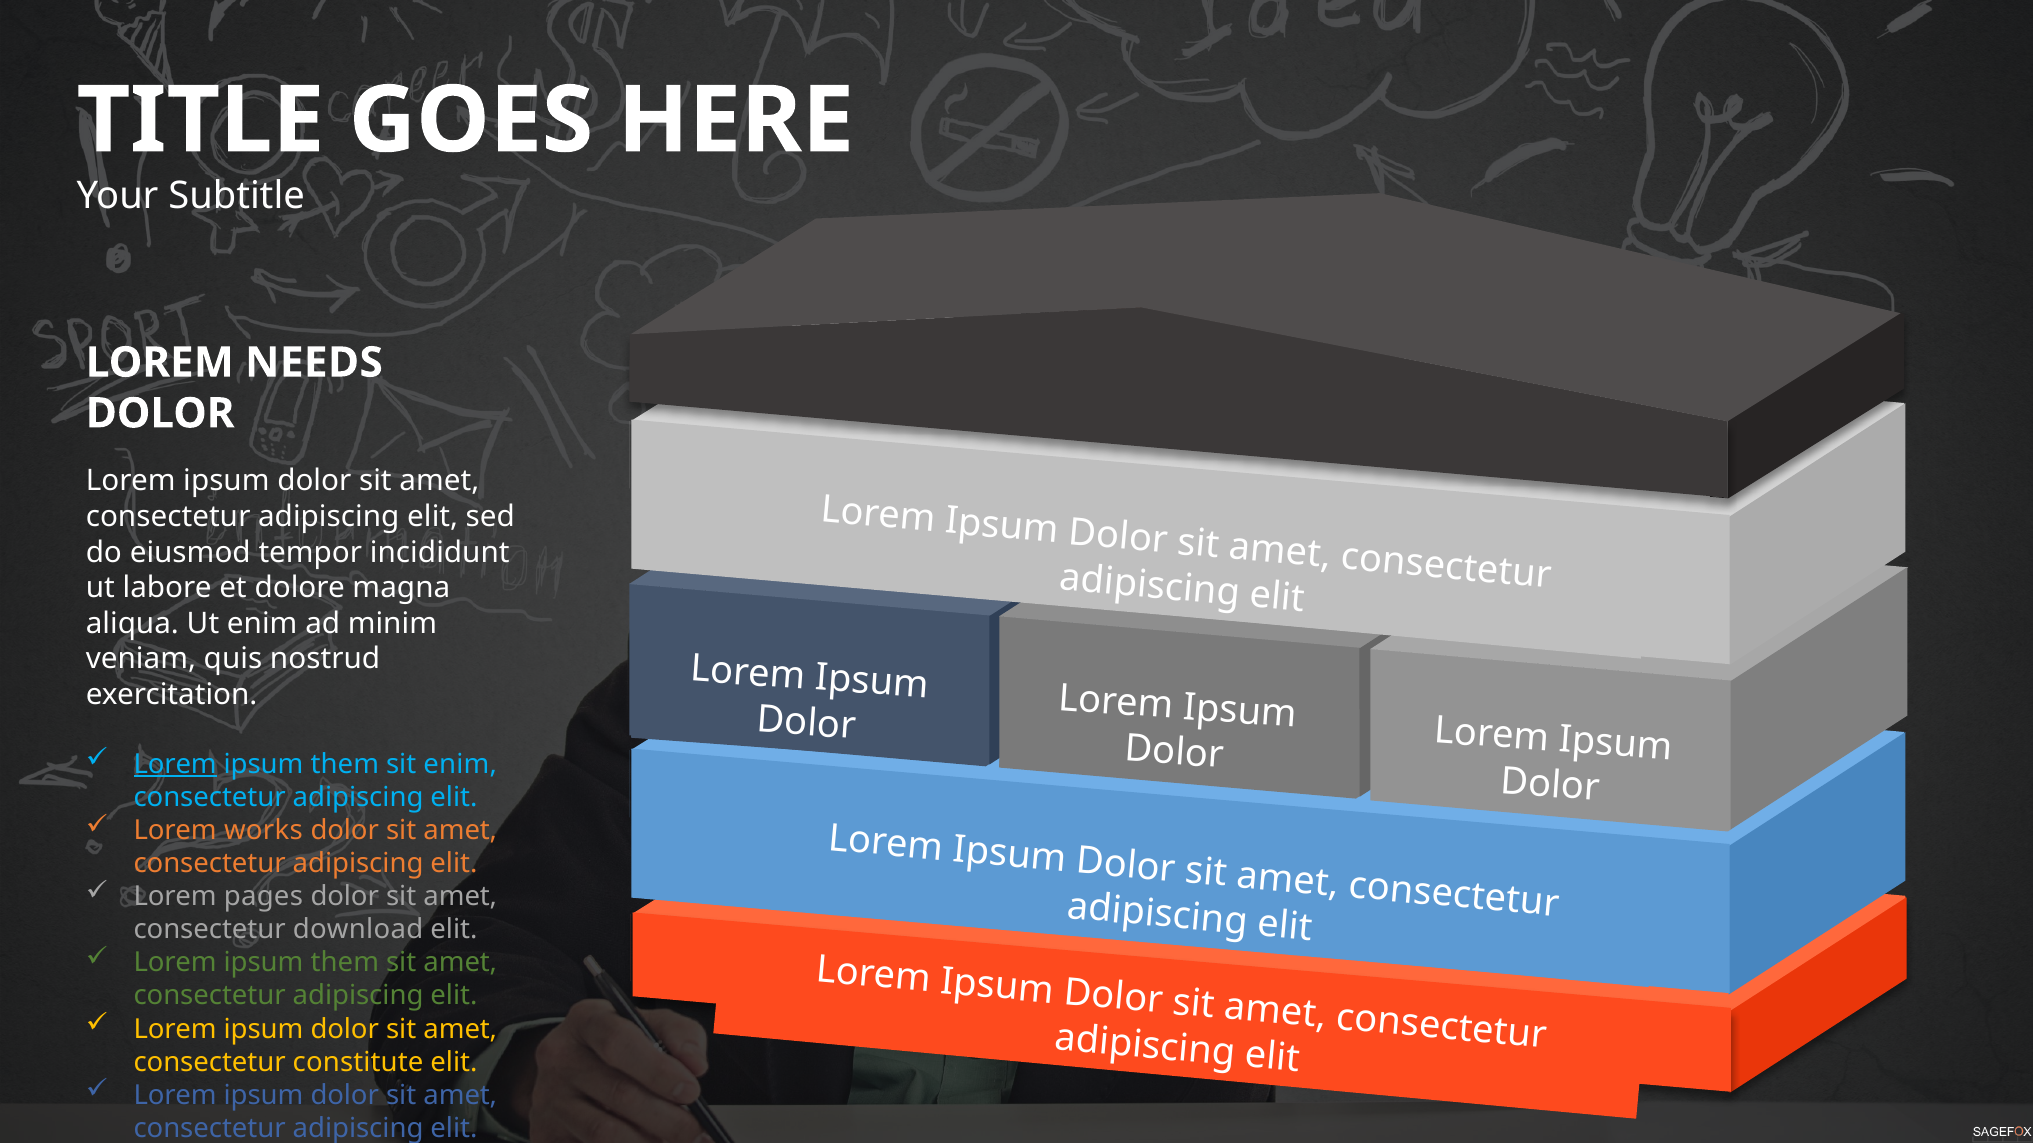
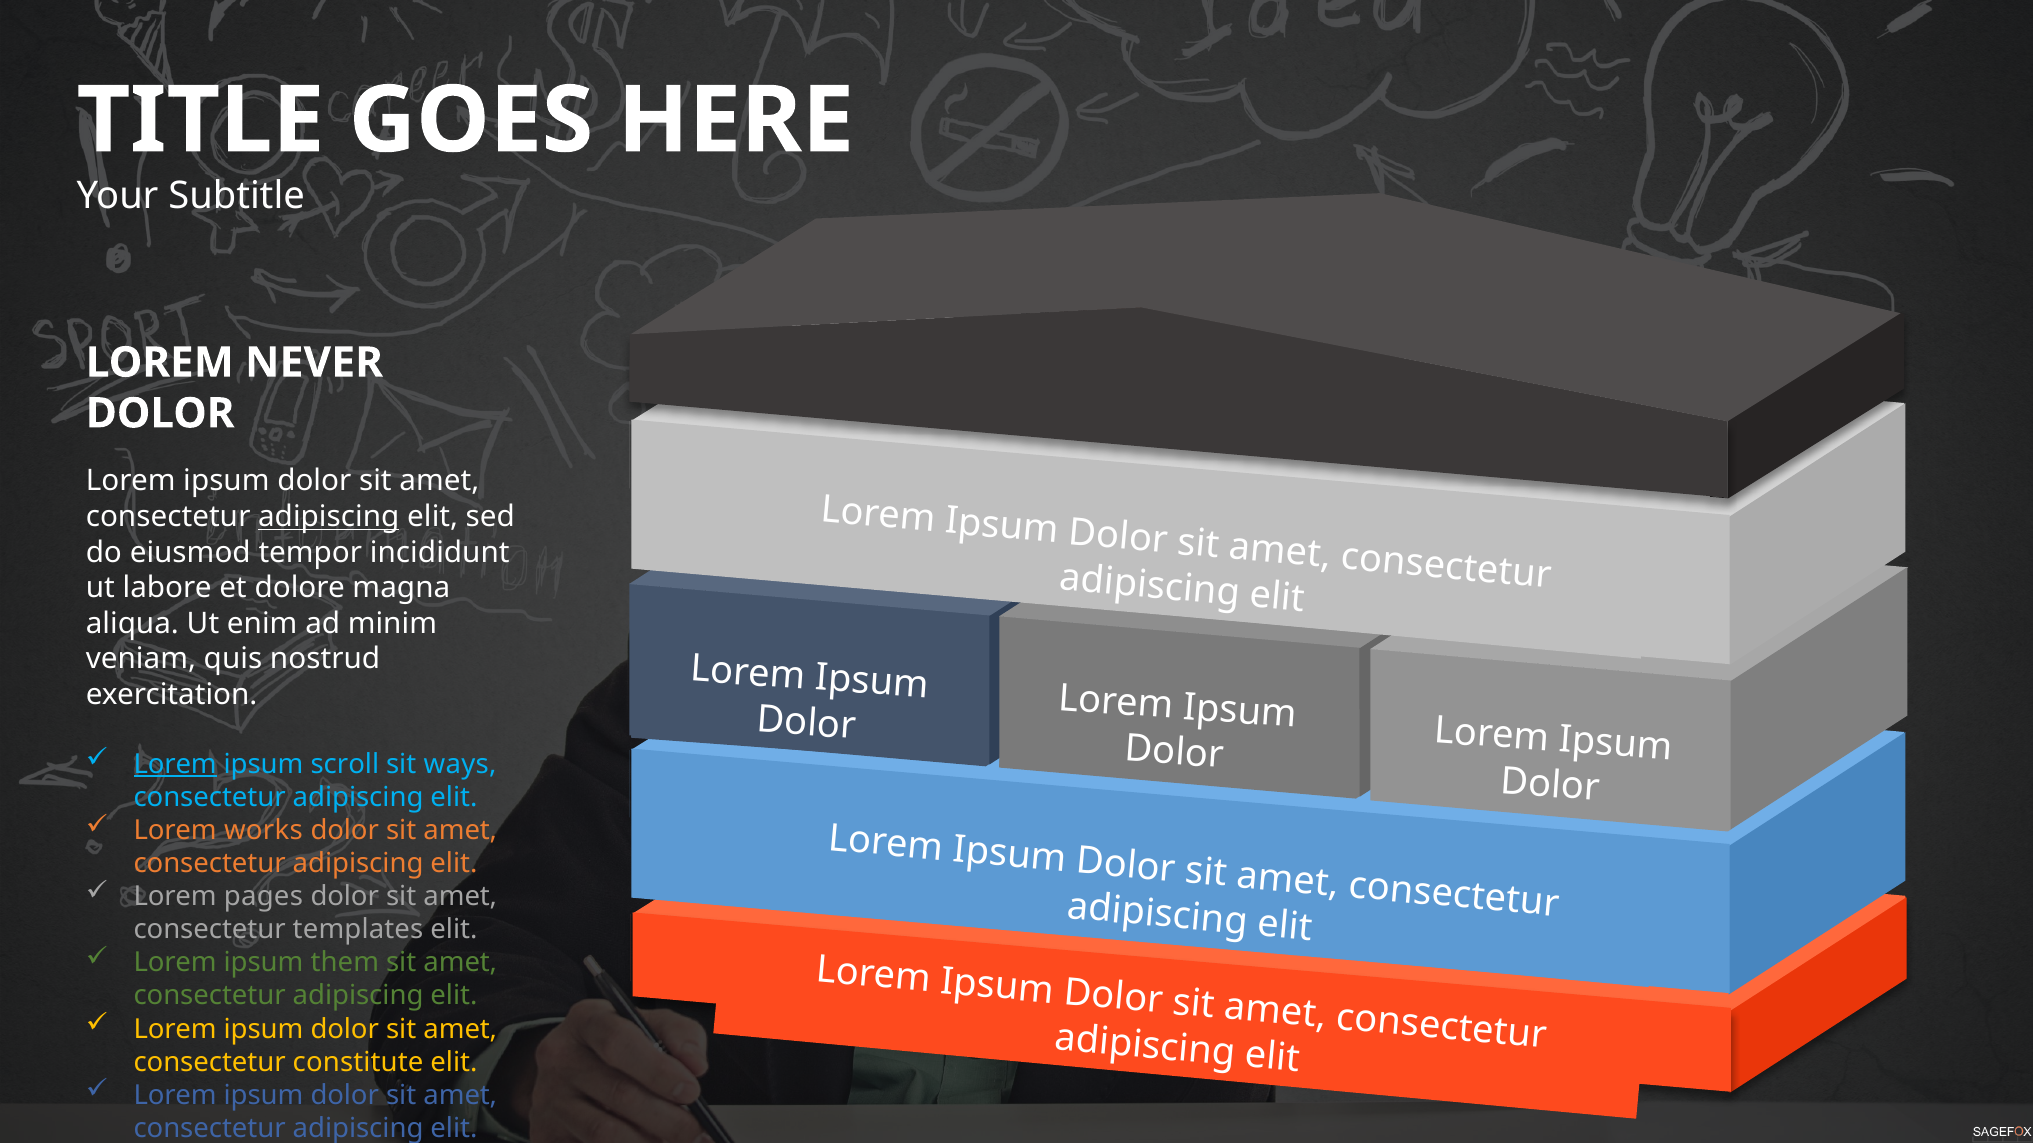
NEEDS: NEEDS -> NEVER (314, 363)
adipiscing underline: none -> present (329, 517)
them: them -> scroll (345, 765)
sit enim: enim -> ways (460, 765)
download: download -> templates (358, 930)
